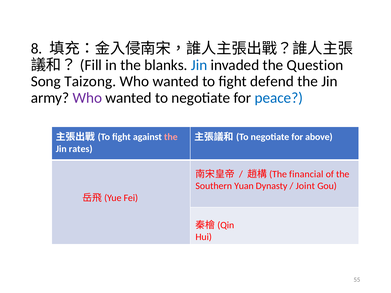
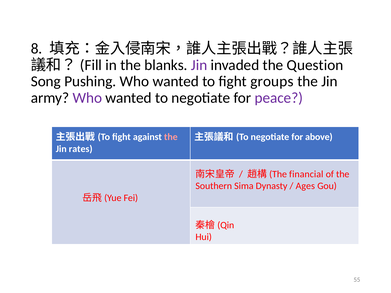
Jin colour: blue -> purple (199, 65)
Taizong: Taizong -> Pushing (90, 81)
defend: defend -> groups (272, 81)
peace colour: blue -> purple (279, 98)
Yuan: Yuan -> Sima (244, 186)
Joint: Joint -> Ages (305, 186)
